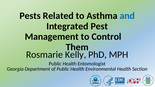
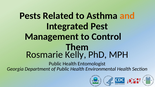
and colour: blue -> orange (127, 16)
